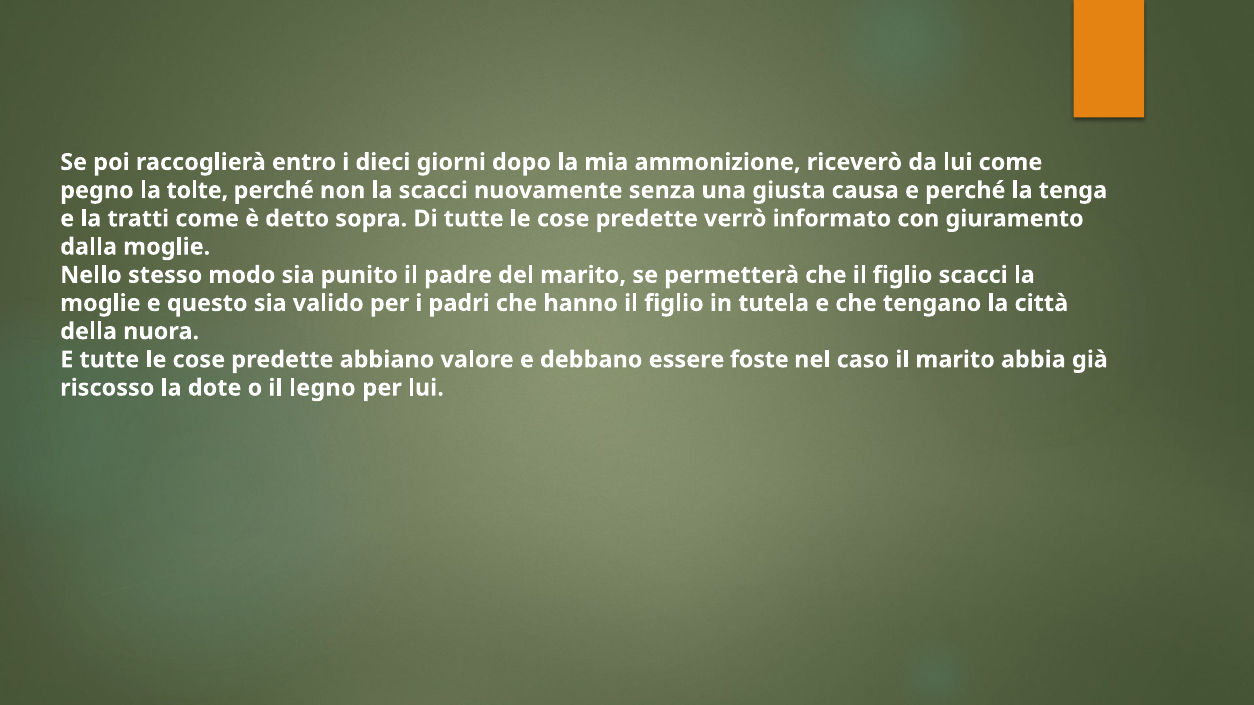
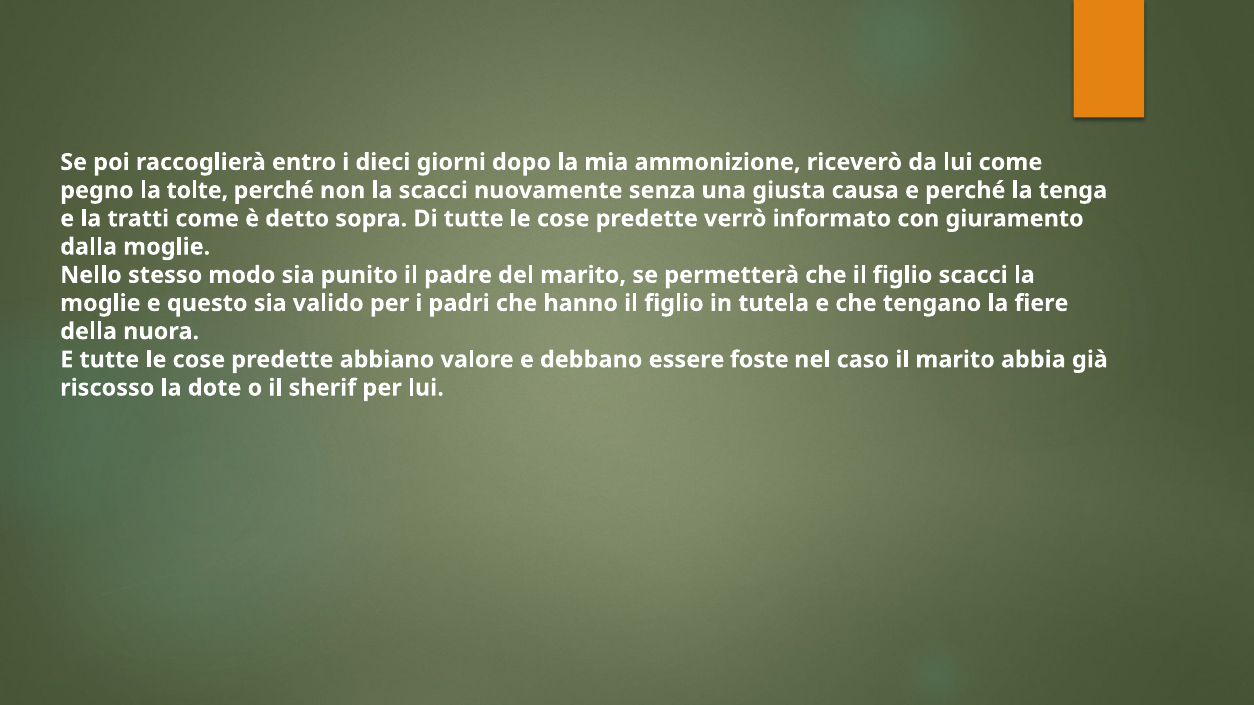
città: città -> fiere (1041, 303)
legno: legno -> sherif (322, 388)
